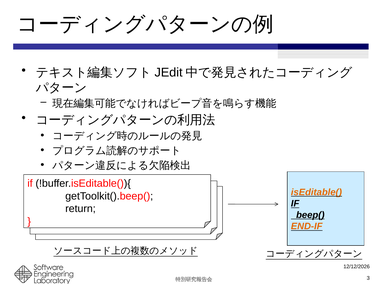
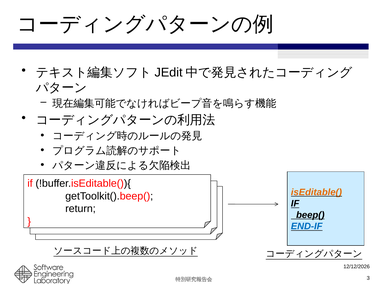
END-IF colour: orange -> blue (307, 226)
